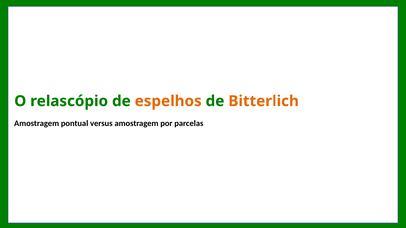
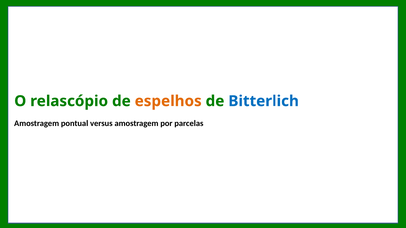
Bitterlich colour: orange -> blue (264, 101)
